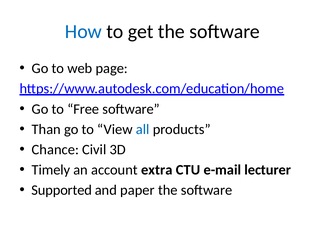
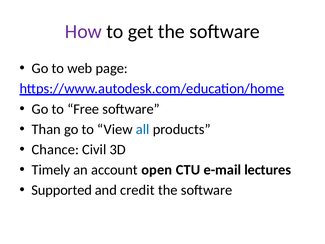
How colour: blue -> purple (83, 31)
extra: extra -> open (157, 170)
lecturer: lecturer -> lectures (268, 170)
paper: paper -> credit (137, 190)
